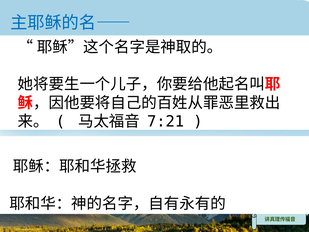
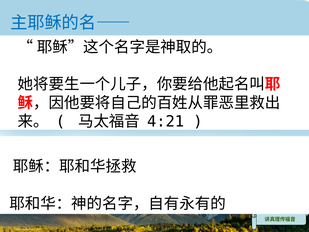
7:21: 7:21 -> 4:21 (166, 121)
